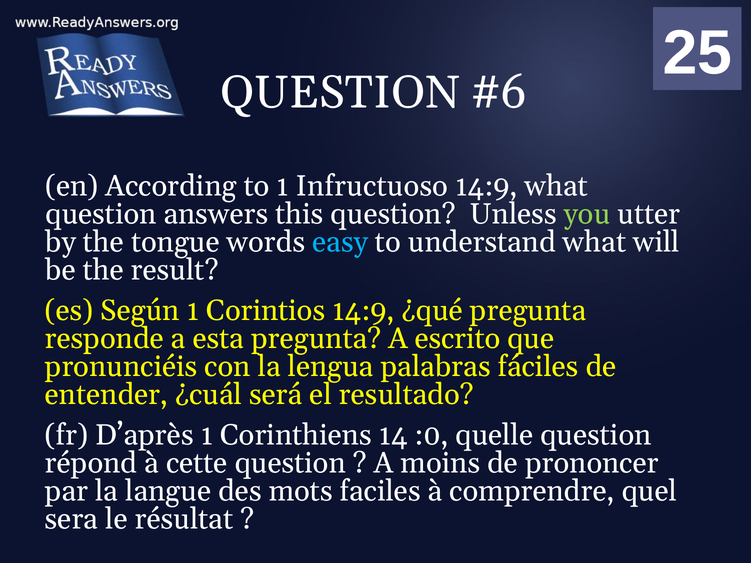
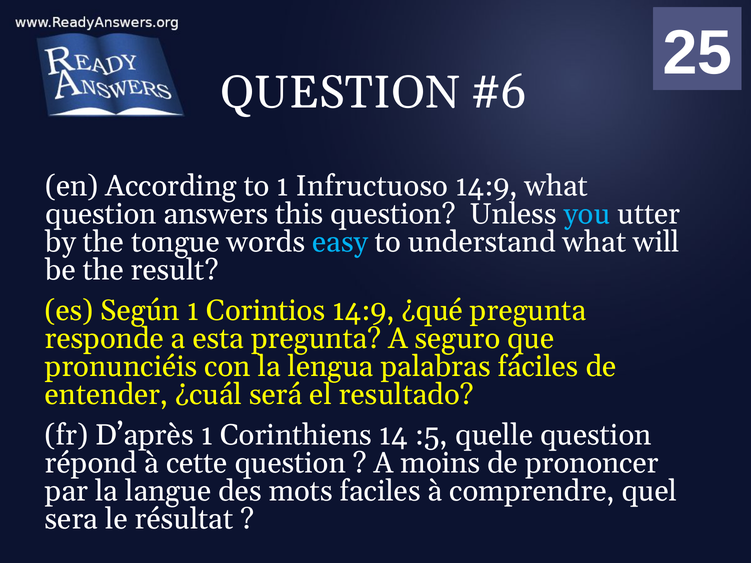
you colour: light green -> light blue (587, 214)
escrito: escrito -> seguro (458, 339)
:0: :0 -> :5 (431, 435)
